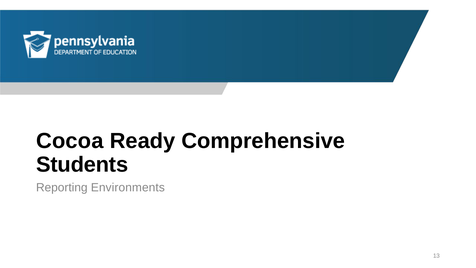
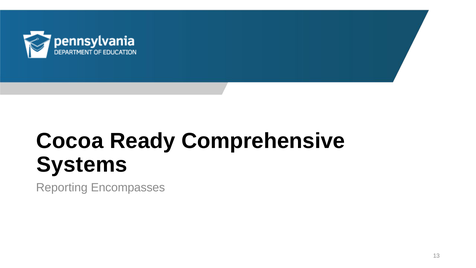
Students: Students -> Systems (82, 164)
Environments: Environments -> Encompasses (128, 187)
